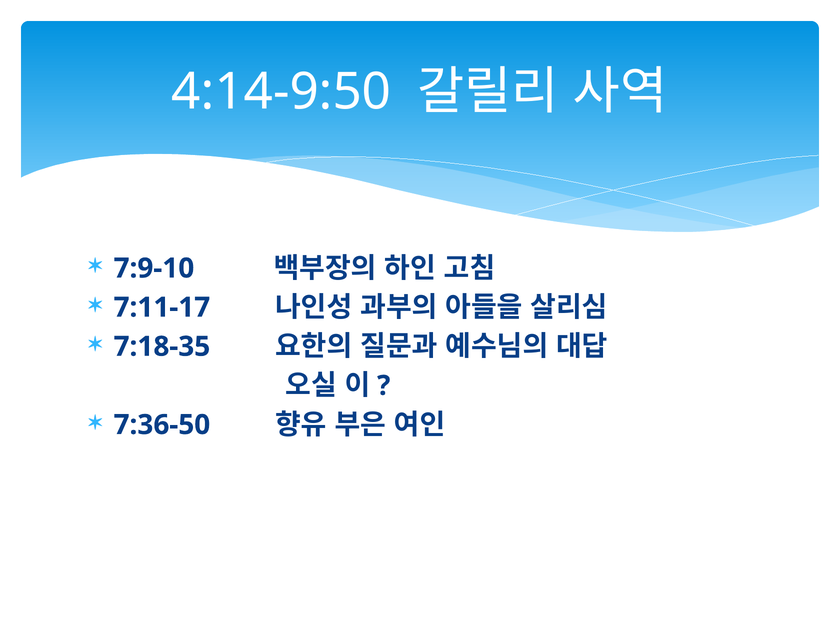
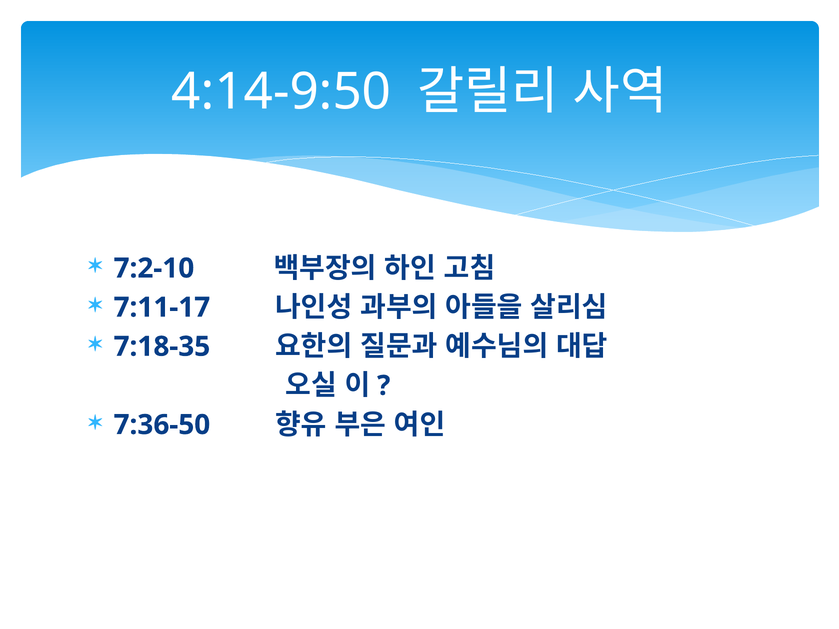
7:9-10: 7:9-10 -> 7:2-10 (154, 268)
